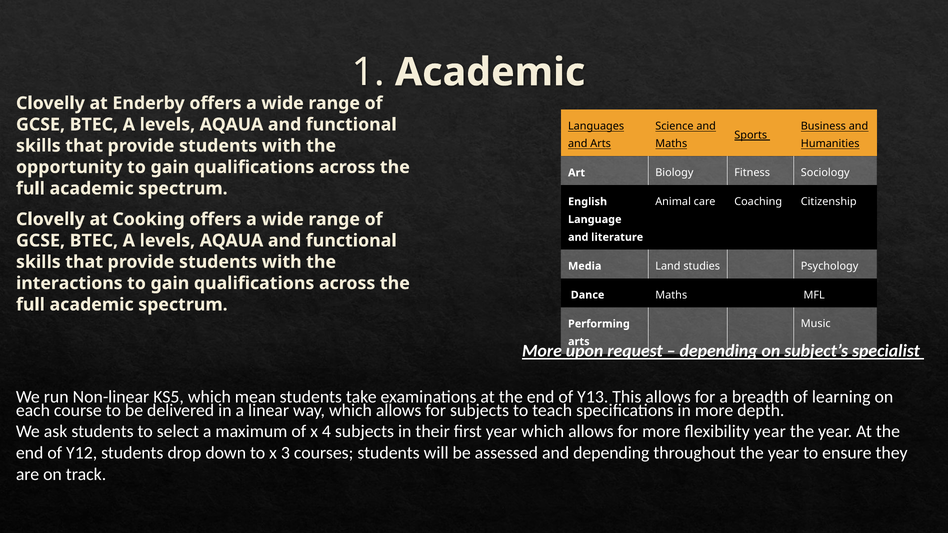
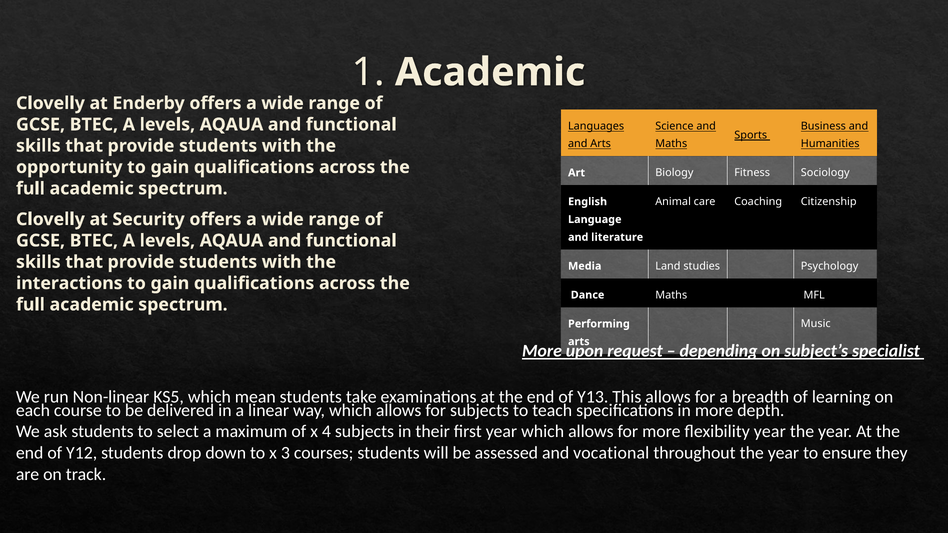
Cooking: Cooking -> Security (149, 219)
and depending: depending -> vocational (611, 453)
